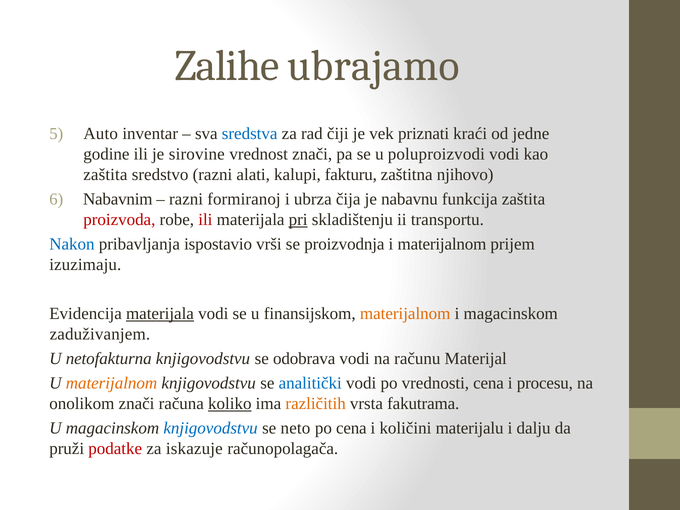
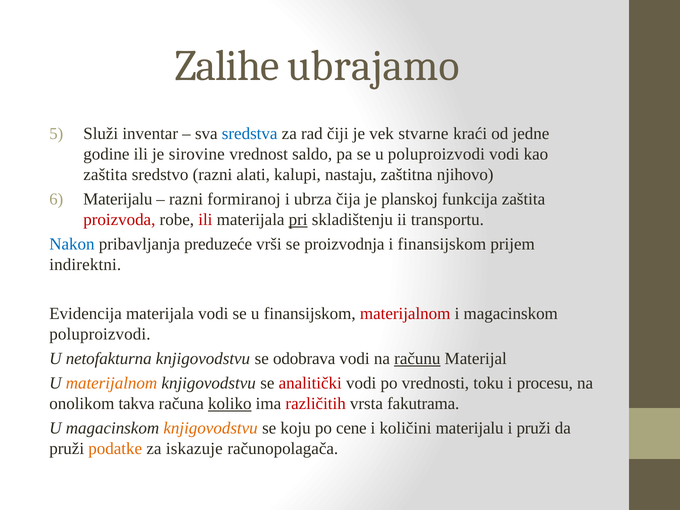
Auto: Auto -> Služi (101, 134)
priznati: priznati -> stvarne (423, 134)
vrednost znači: znači -> saldo (312, 154)
fakturu: fakturu -> nastaju (351, 175)
Nabavnim: Nabavnim -> Materijalu (118, 199)
nabavnu: nabavnu -> planskoj (409, 199)
ispostavio: ispostavio -> preduzeće (218, 244)
i materijalnom: materijalnom -> finansijskom (442, 244)
izuzimaju: izuzimaju -> indirektni (85, 264)
materijala underline: present -> none (160, 314)
materijalnom colour: orange -> red (405, 314)
zaduživanjem: zaduživanjem -> poluproizvodi (100, 334)
računu underline: none -> present (417, 359)
analitički colour: blue -> red (310, 383)
vrednosti cena: cena -> toku (488, 383)
onolikom znači: znači -> takva (137, 403)
različitih colour: orange -> red (316, 403)
knjigovodstvu colour: blue -> orange (211, 428)
neto: neto -> koju (296, 428)
po cena: cena -> cene (351, 428)
i dalju: dalju -> pruži (534, 428)
podatke colour: red -> orange (115, 448)
